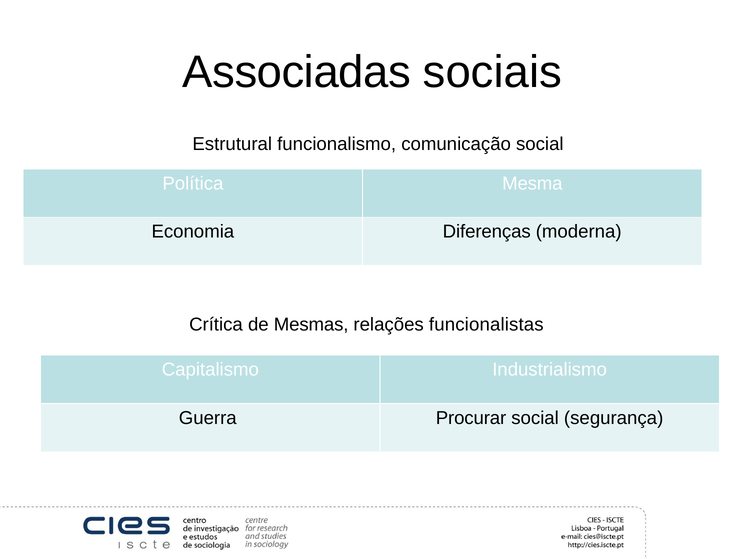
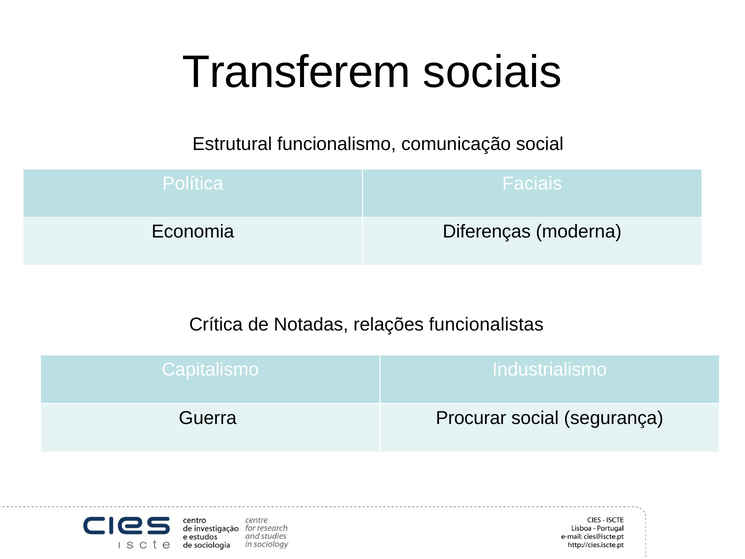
Associadas: Associadas -> Transferem (297, 72)
Mesma: Mesma -> Faciais (532, 183)
Mesmas: Mesmas -> Notadas (311, 325)
